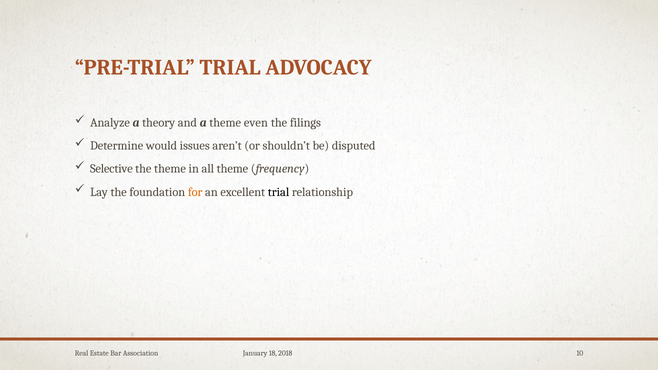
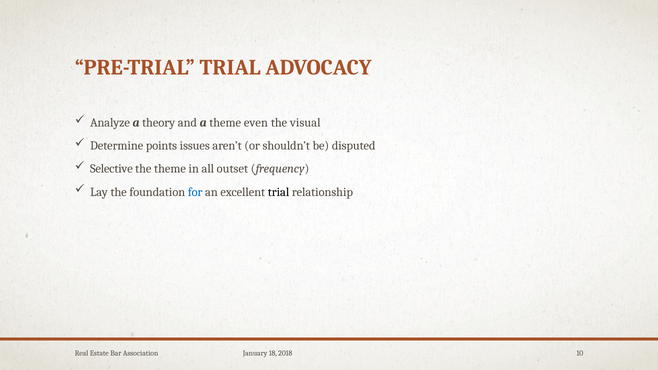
filings: filings -> visual (305, 123)
would: would -> points (162, 146)
all theme: theme -> outset (232, 169)
for colour: orange -> blue (195, 192)
